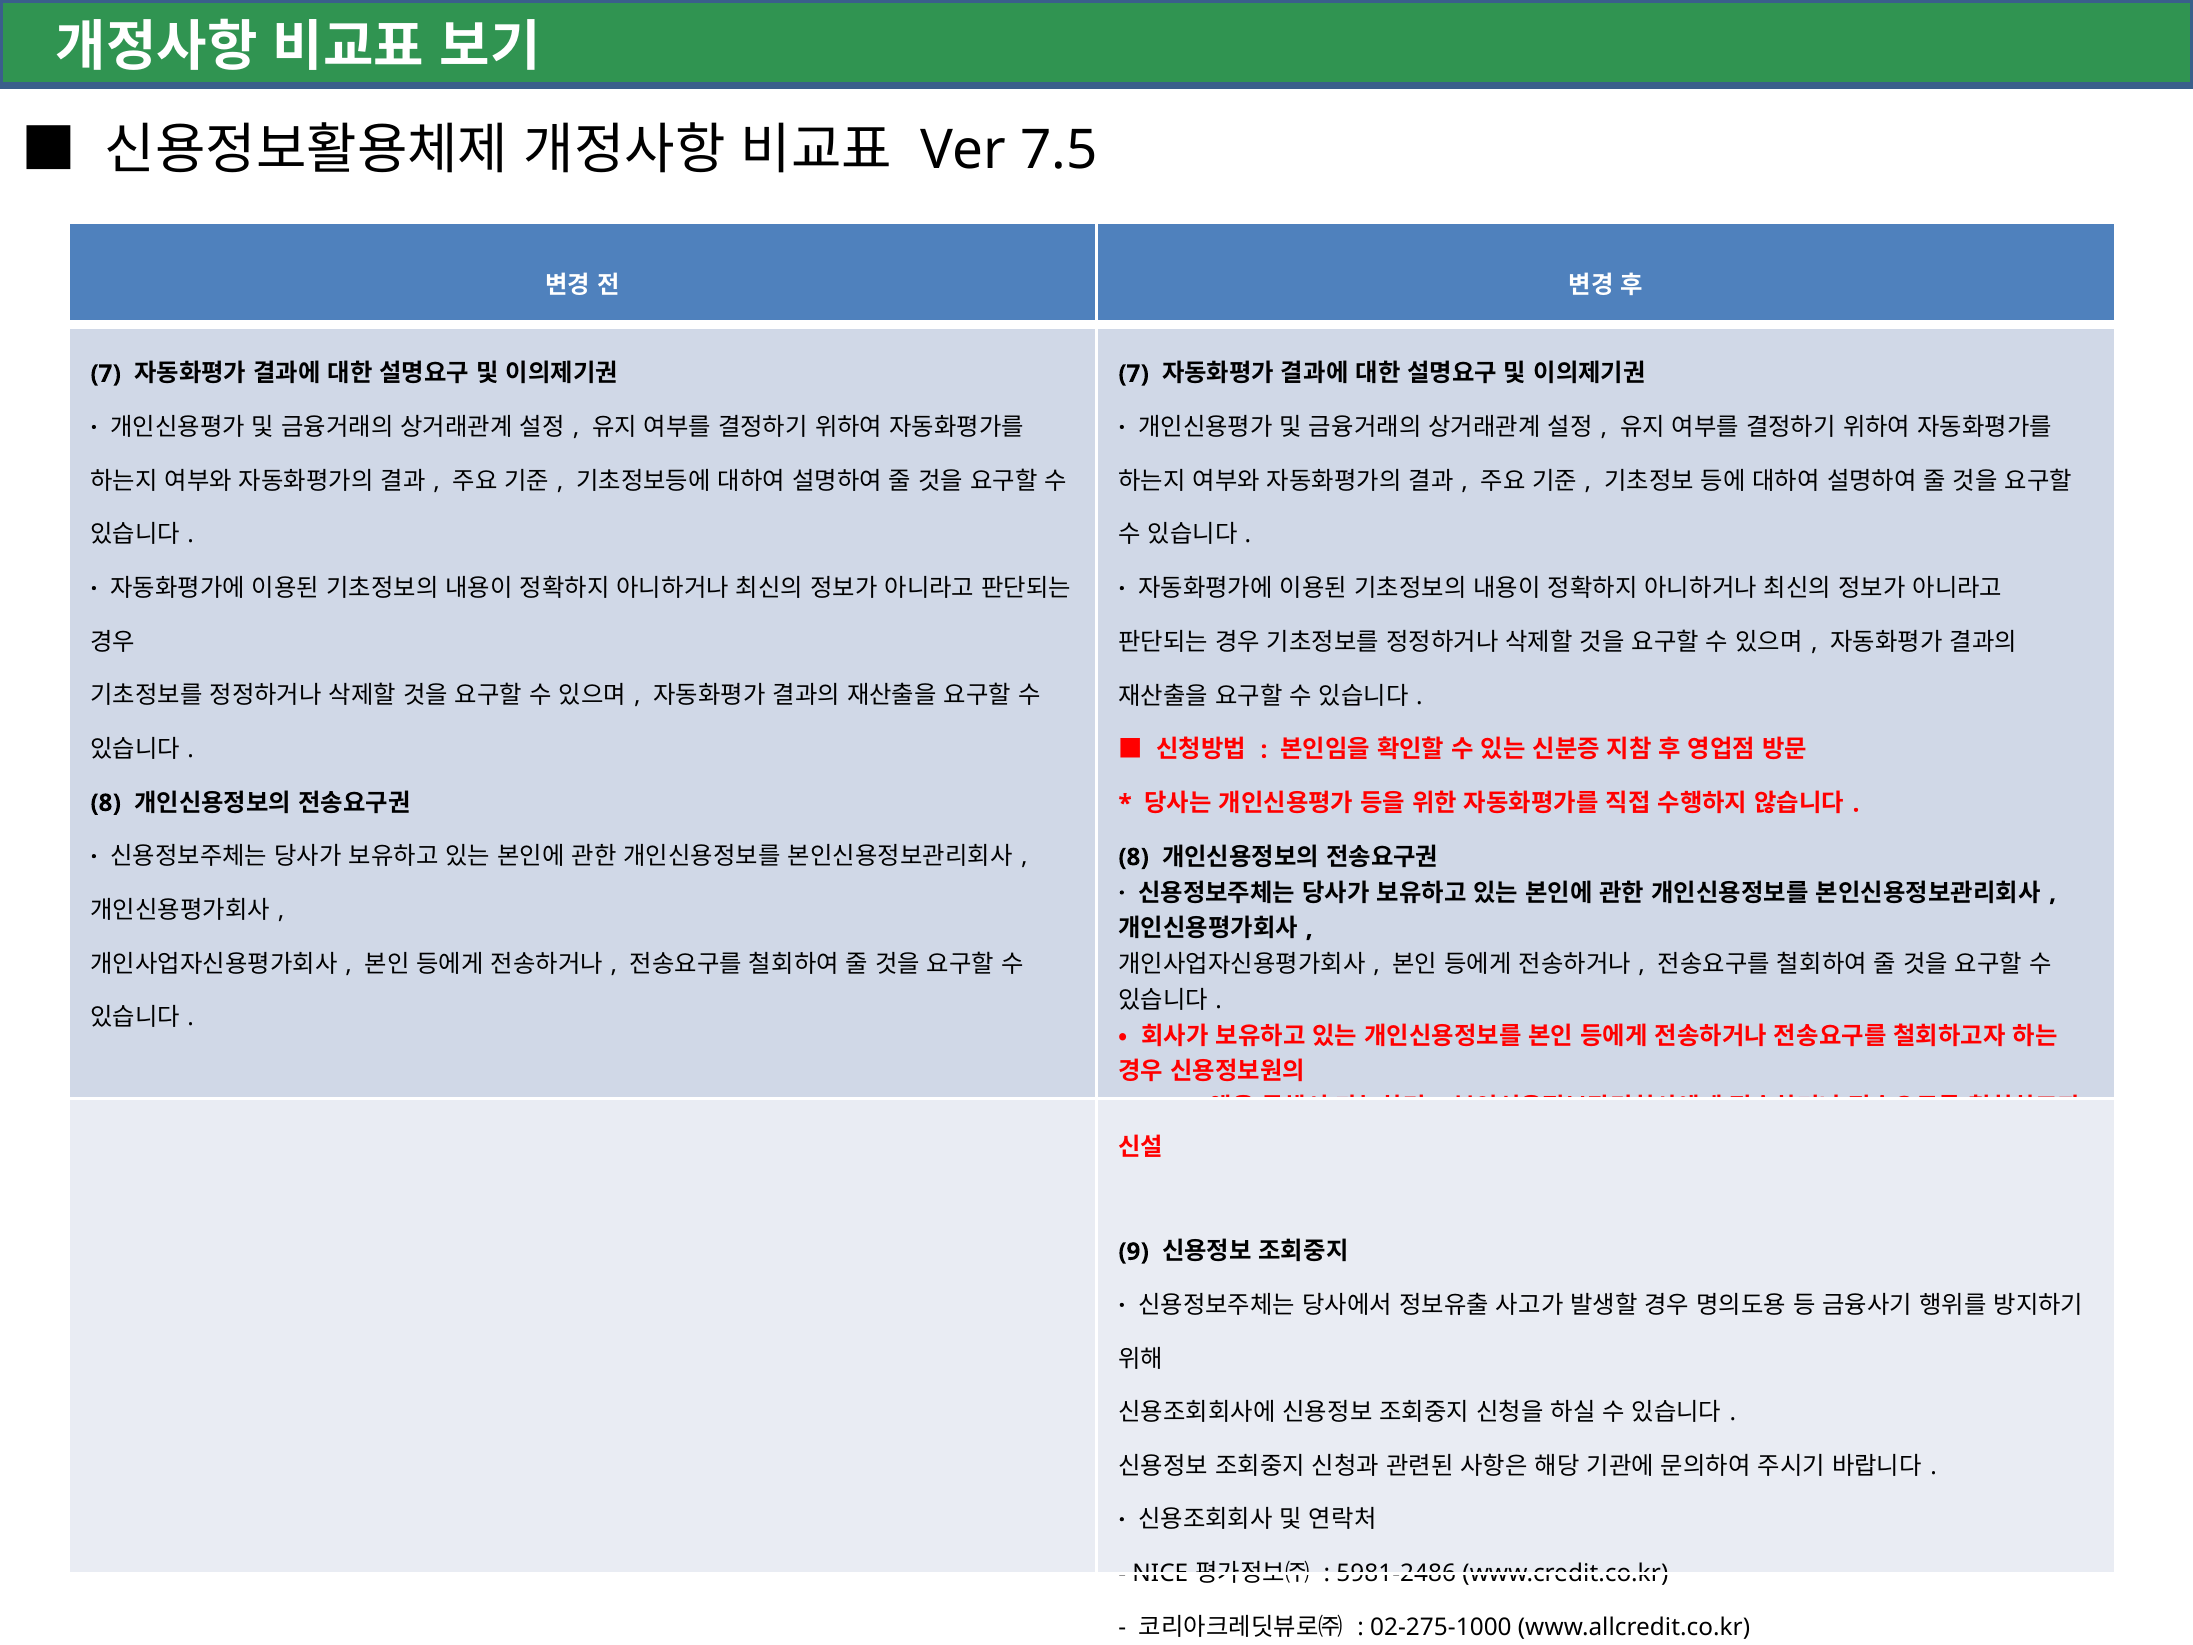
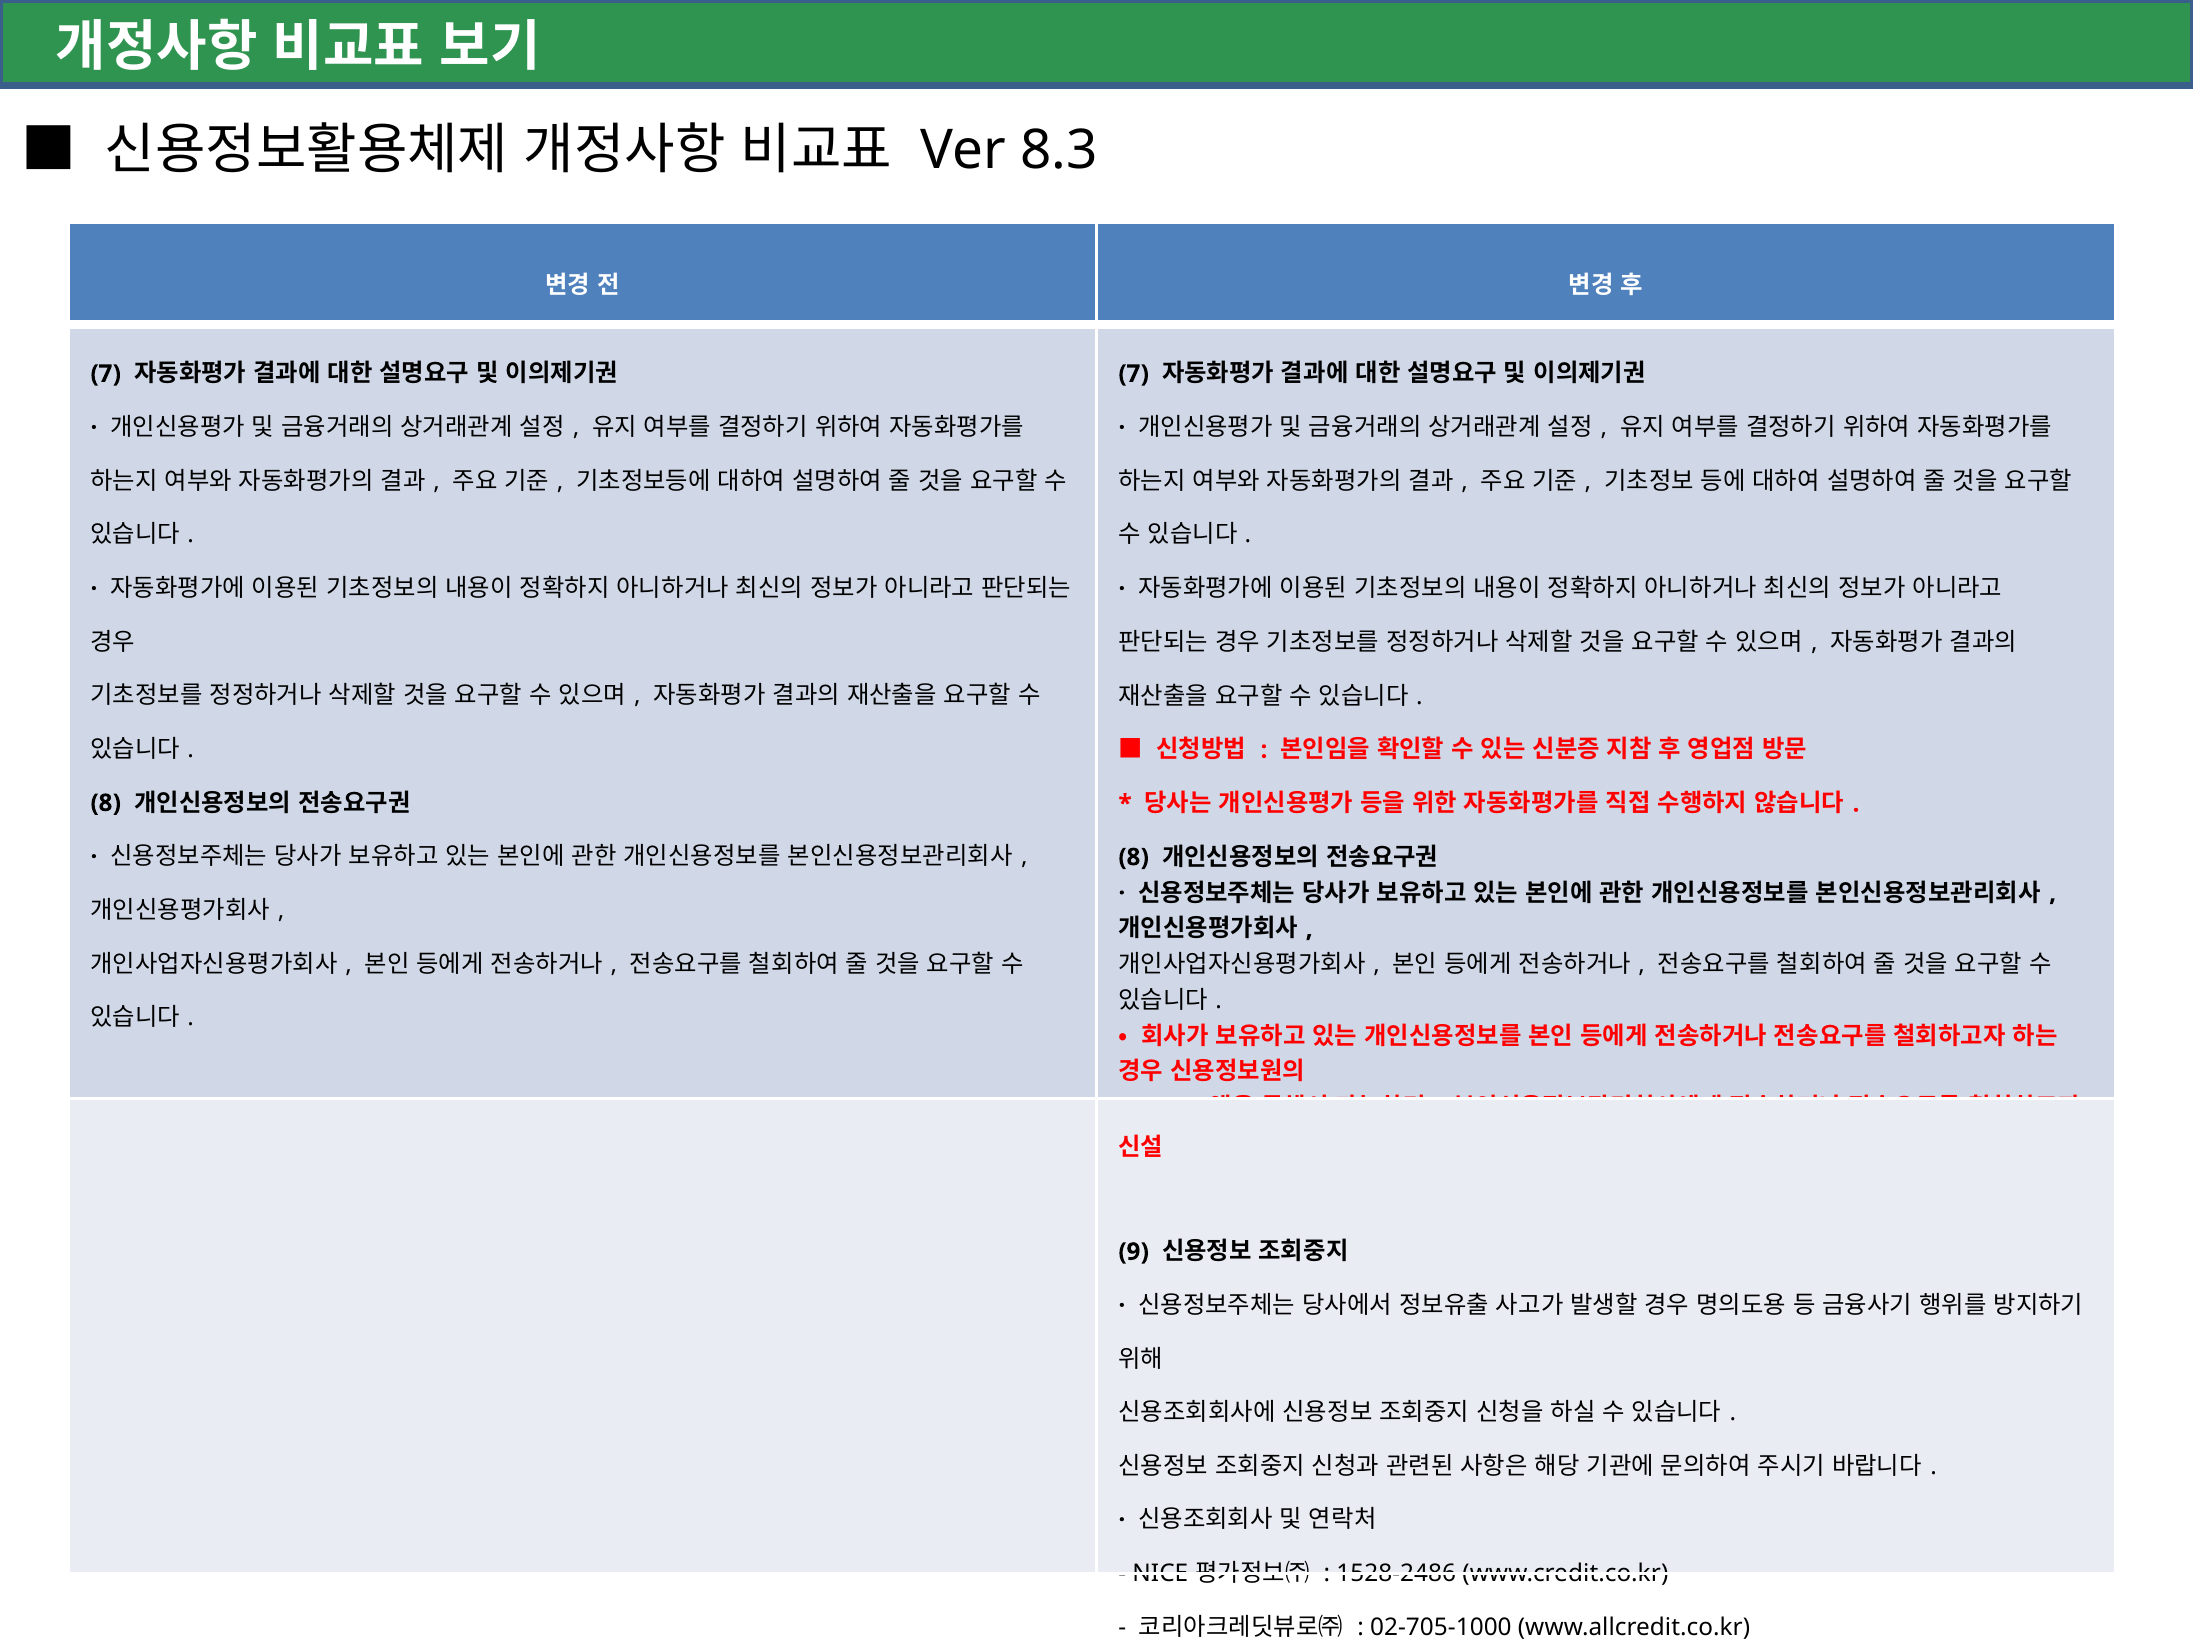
7.5: 7.5 -> 8.3 (1059, 150)
5981-2486: 5981-2486 -> 1528-2486 (1396, 1573)
02-275-1000: 02-275-1000 -> 02-705-1000 (1441, 1627)
